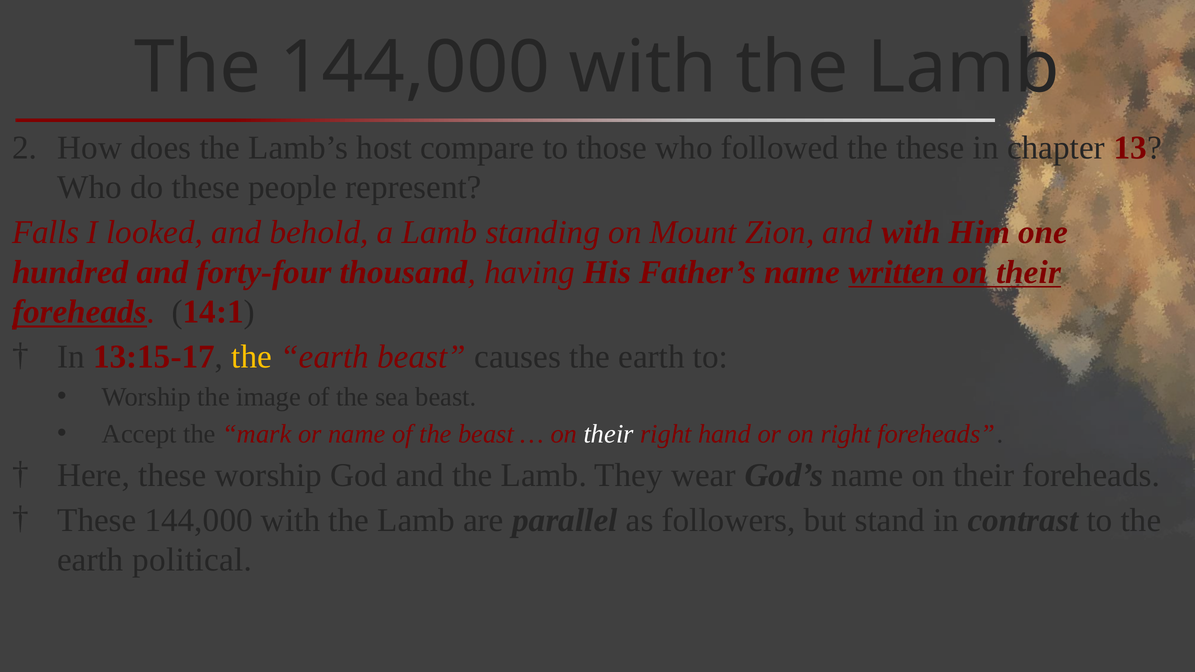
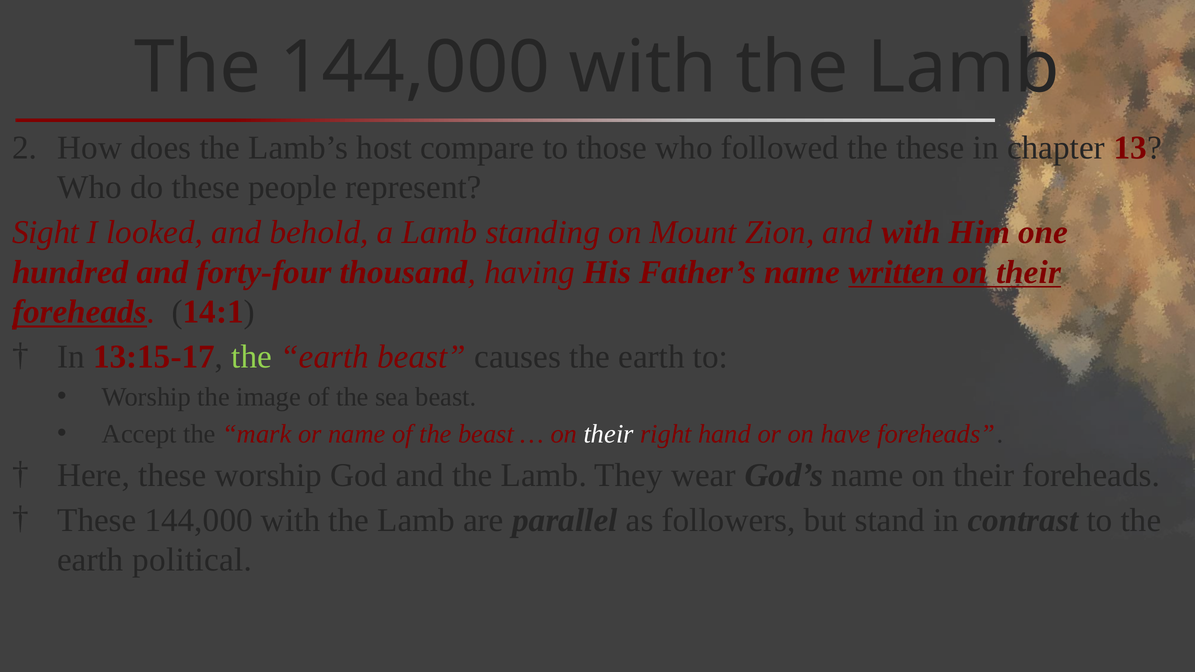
Falls: Falls -> Sight (46, 232)
the colour: yellow -> light green (252, 357)
on right: right -> have (846, 434)
